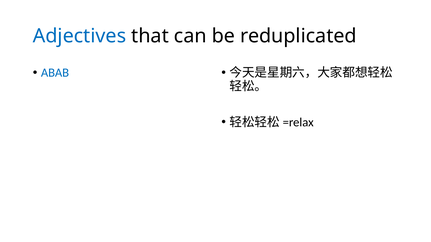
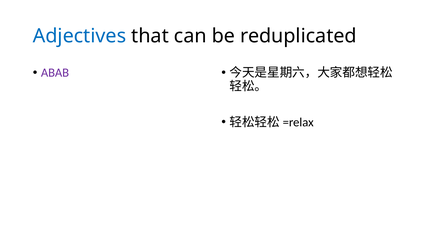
ABAB colour: blue -> purple (55, 73)
